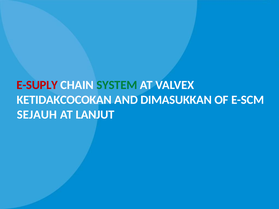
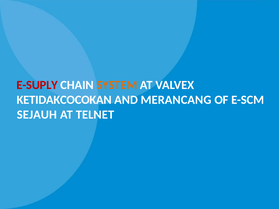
SYSTEM colour: green -> orange (117, 85)
DIMASUKKAN: DIMASUKKAN -> MERANCANG (176, 100)
LANJUT: LANJUT -> TELNET (95, 115)
